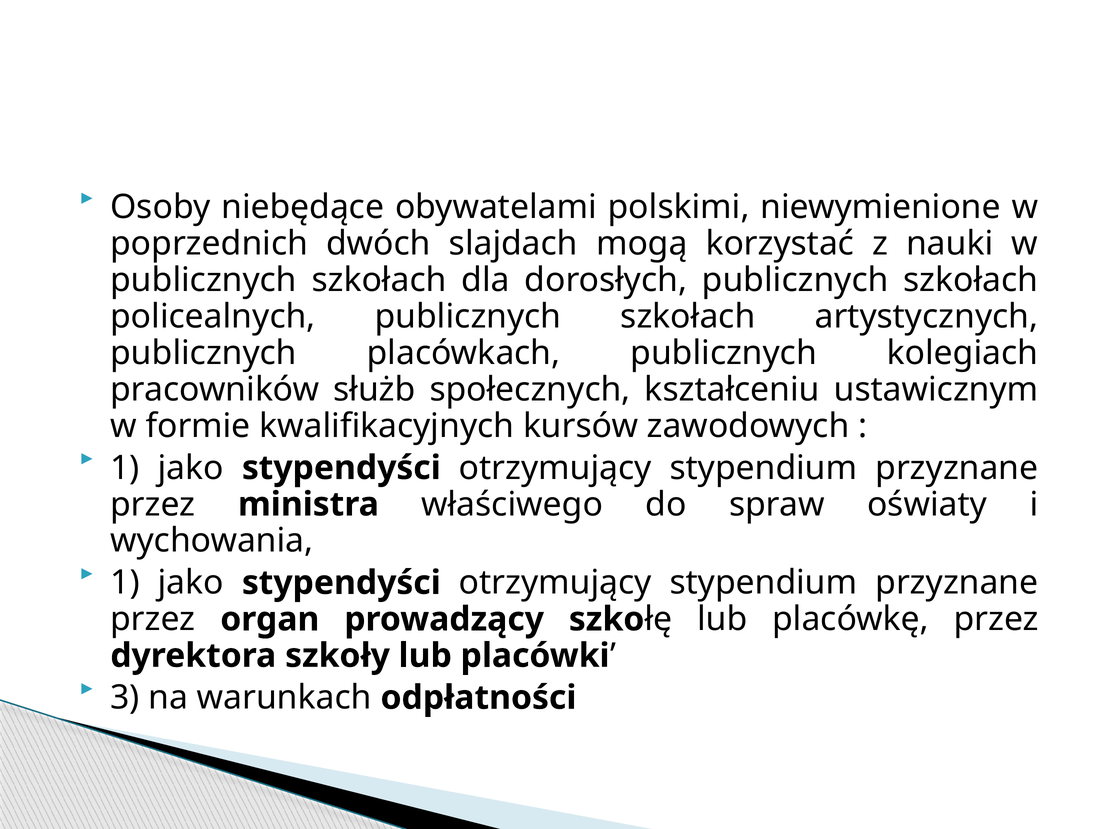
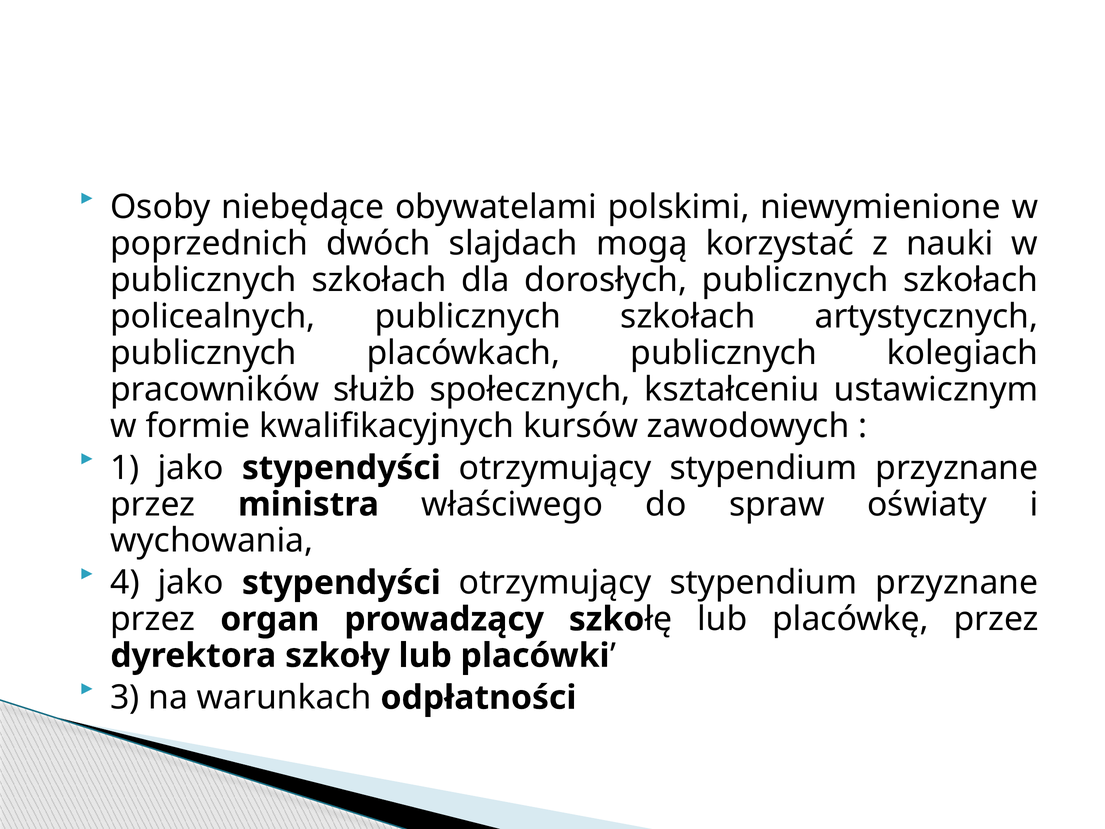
1: 1 -> 4 (125, 583)
